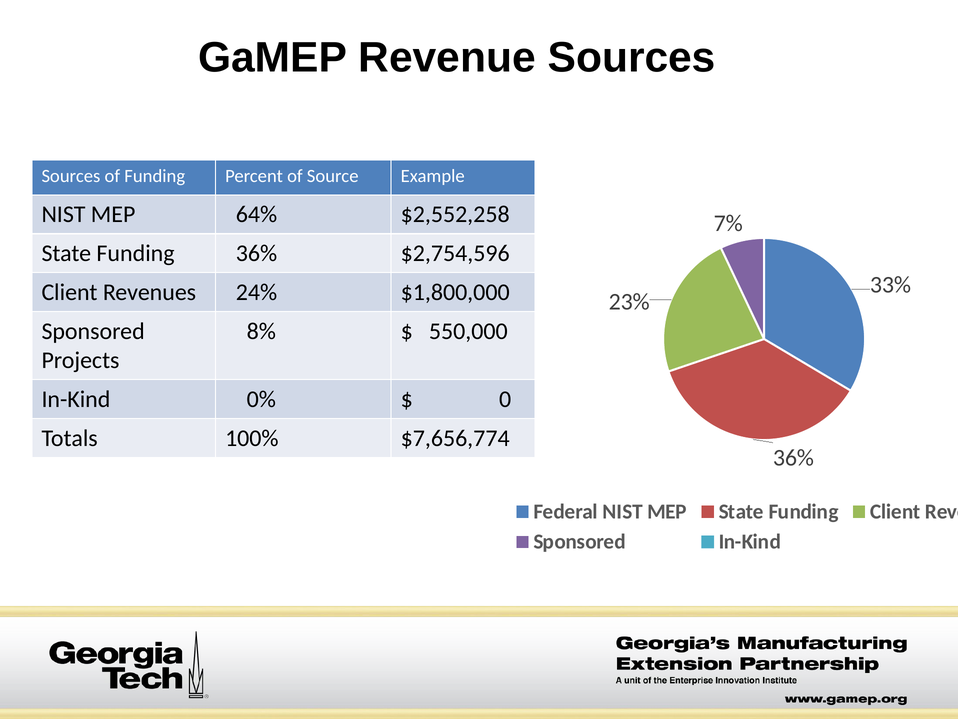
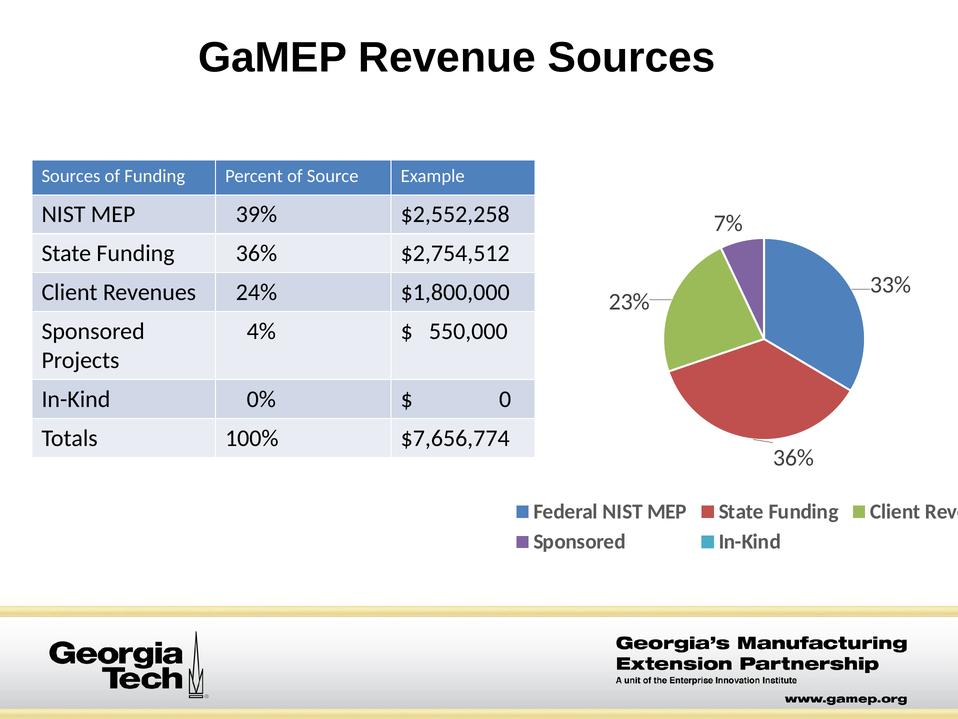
64%: 64% -> 39% (257, 214)
$2,754,596: $2,754,596 -> $2,754,512 (455, 253)
8%: 8% -> 4% (261, 331)
